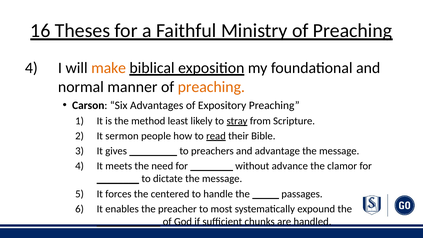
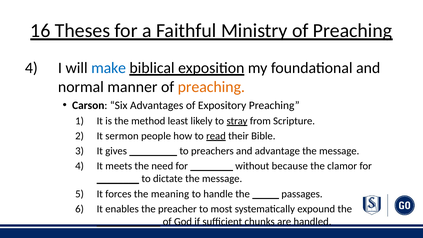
make colour: orange -> blue (109, 68)
advance: advance -> because (290, 166)
centered: centered -> meaning (170, 194)
